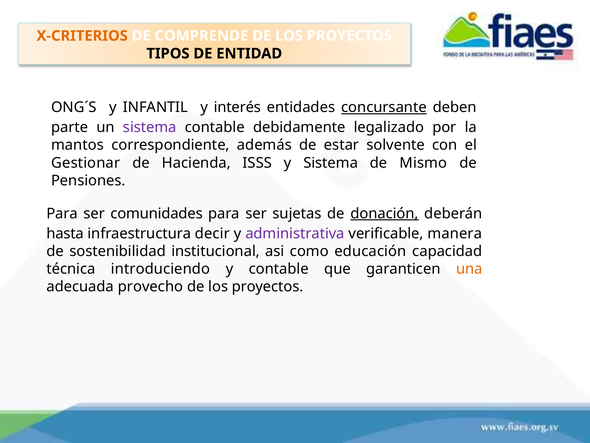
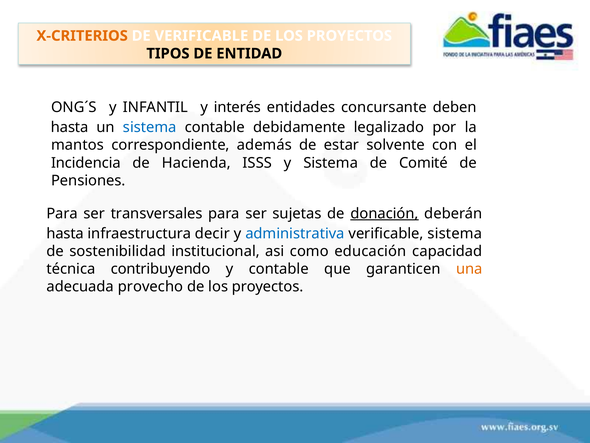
DE COMPRENDE: COMPRENDE -> VERIFICABLE (201, 36)
concursante underline: present -> none (384, 107)
parte: parte -> hasta (70, 127)
sistema colour: purple -> blue (150, 127)
Gestionar: Gestionar -> Incidencia (86, 163)
Mismo: Mismo -> Comité (423, 163)
comunidades: comunidades -> transversales (157, 213)
administrativa colour: purple -> blue (295, 233)
verificable manera: manera -> sistema (455, 233)
introduciendo: introduciendo -> contribuyendo (161, 269)
